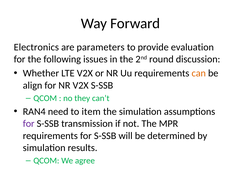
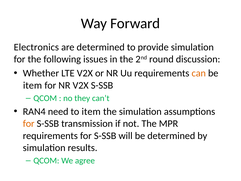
are parameters: parameters -> determined (101, 47)
provide evaluation: evaluation -> simulation (192, 47)
align: align -> item (32, 85)
for colour: purple -> orange (29, 124)
